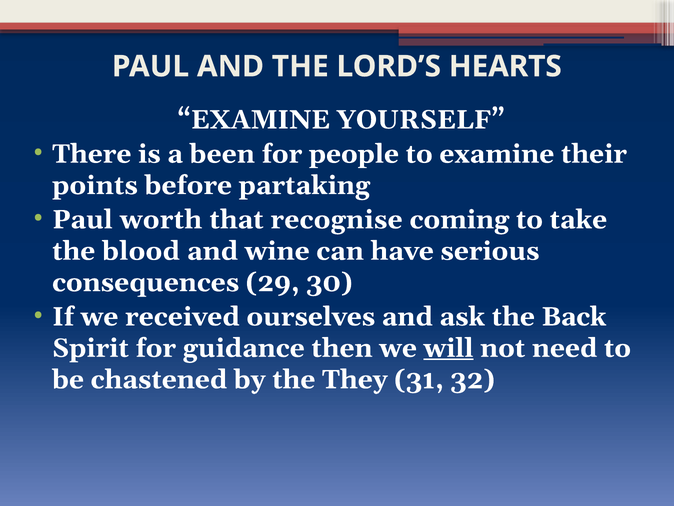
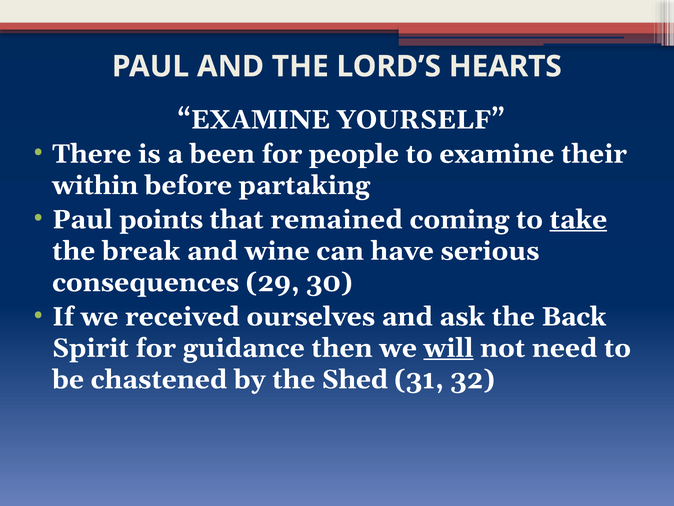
points: points -> within (95, 185)
worth: worth -> points (161, 219)
recognise: recognise -> remained (337, 219)
take underline: none -> present (578, 219)
blood: blood -> break (141, 251)
They: They -> Shed (355, 379)
